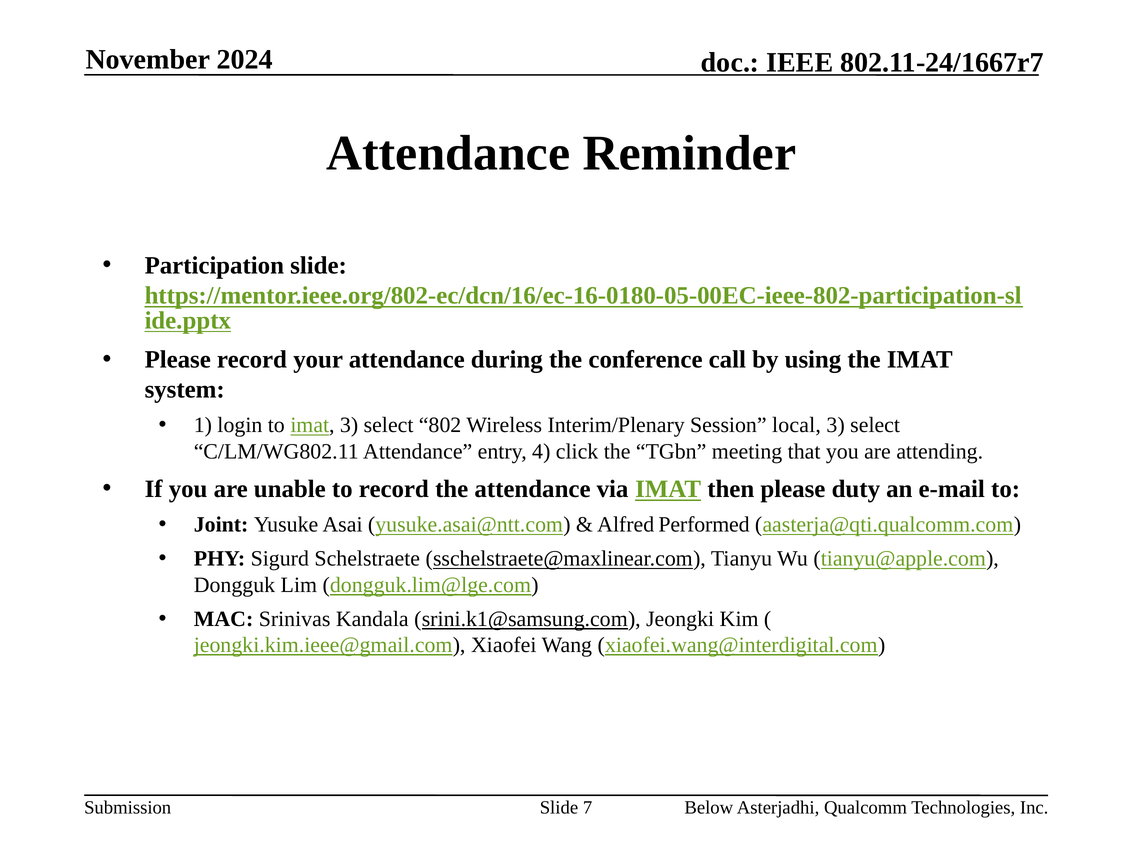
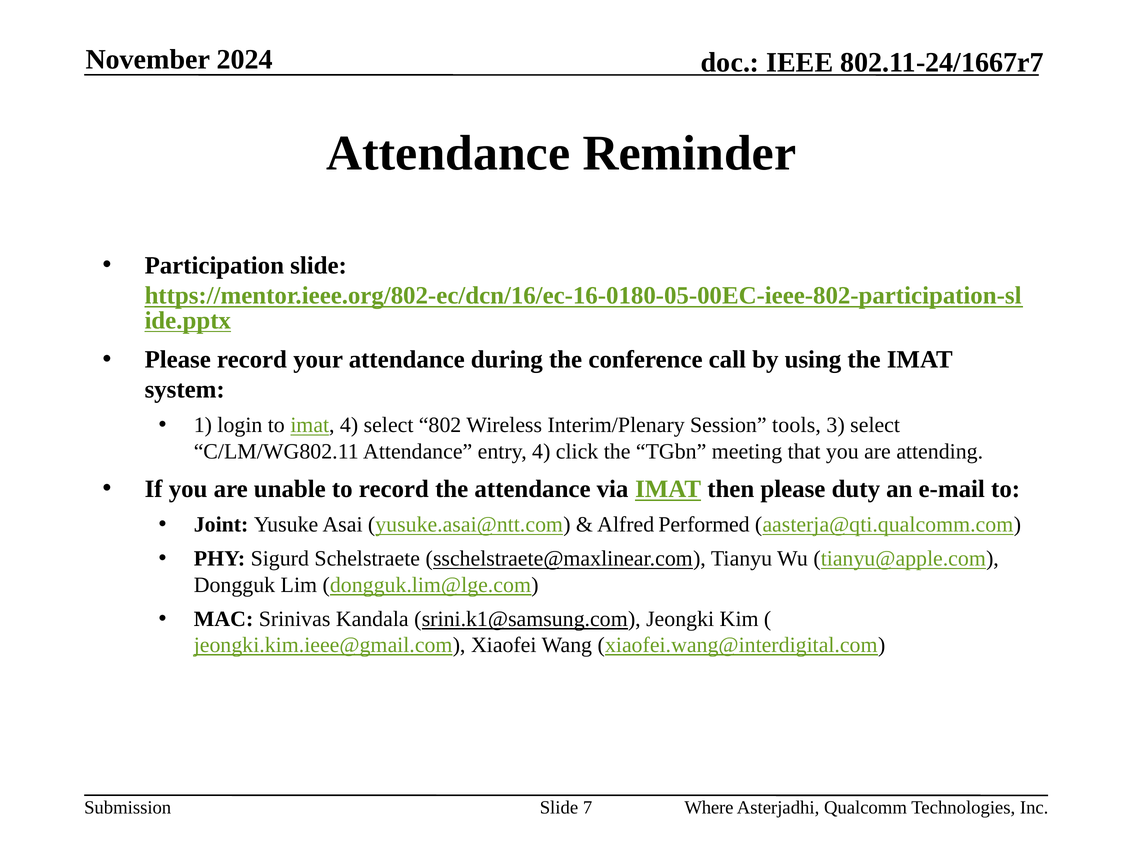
imat 3: 3 -> 4 (349, 425)
local: local -> tools (797, 425)
Below: Below -> Where (709, 808)
